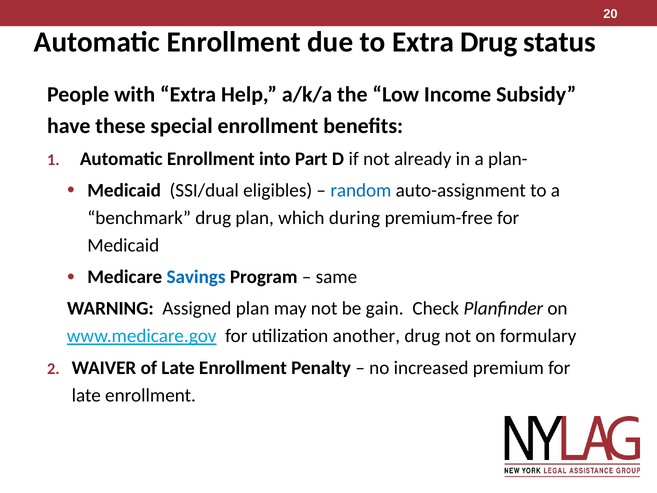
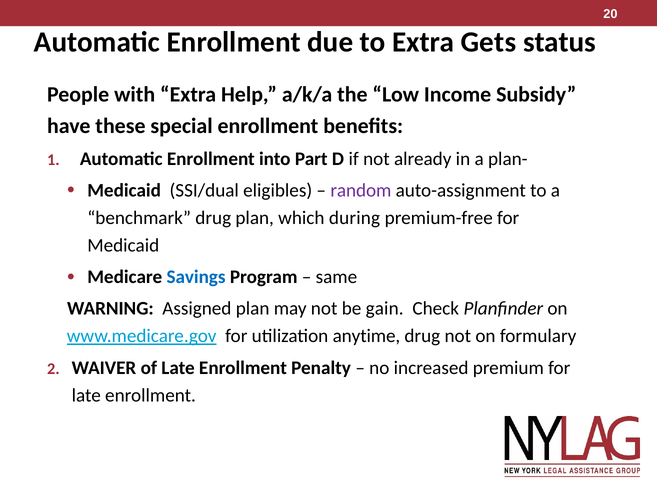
Extra Drug: Drug -> Gets (488, 42)
random colour: blue -> purple (361, 190)
another: another -> anytime (366, 336)
